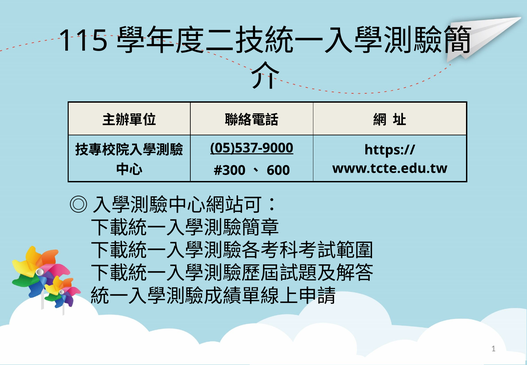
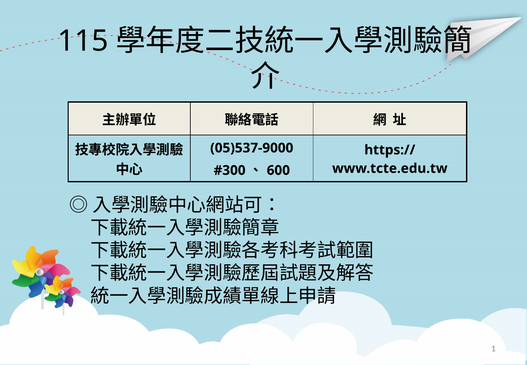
05)537-9000 underline: present -> none (252, 148)
